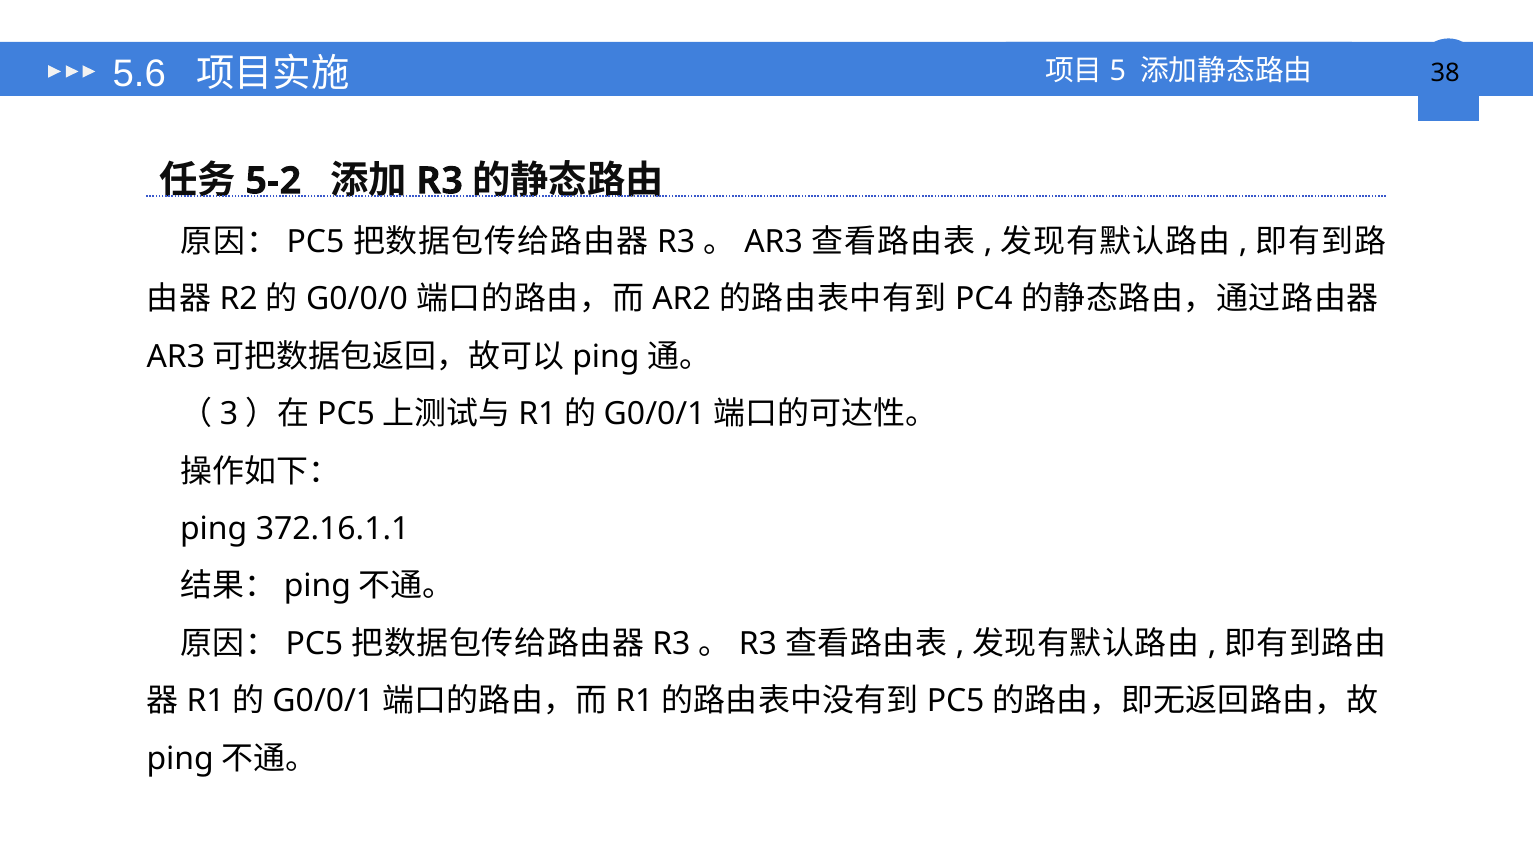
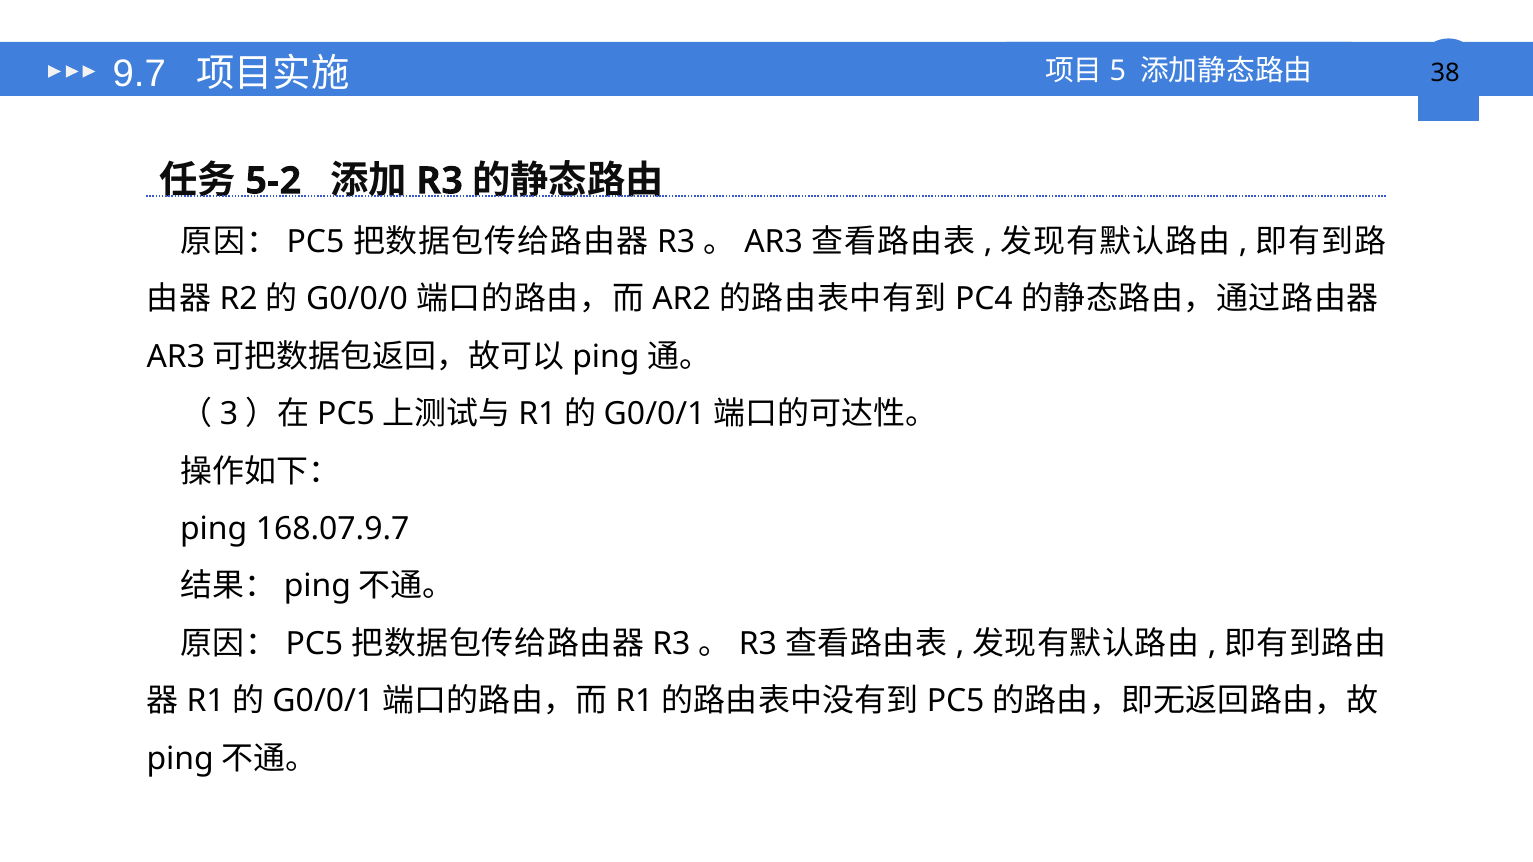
5.6: 5.6 -> 9.7 (139, 73)
372.16.1.1: 372.16.1.1 -> 168.07.9.7 (333, 529)
